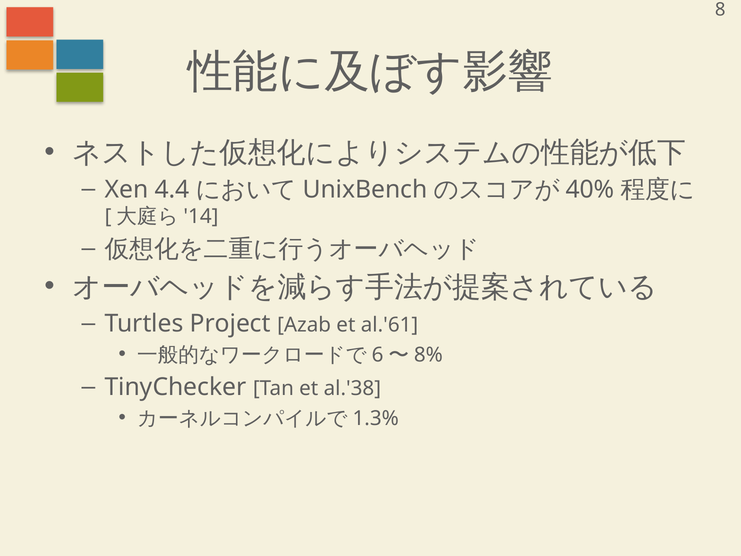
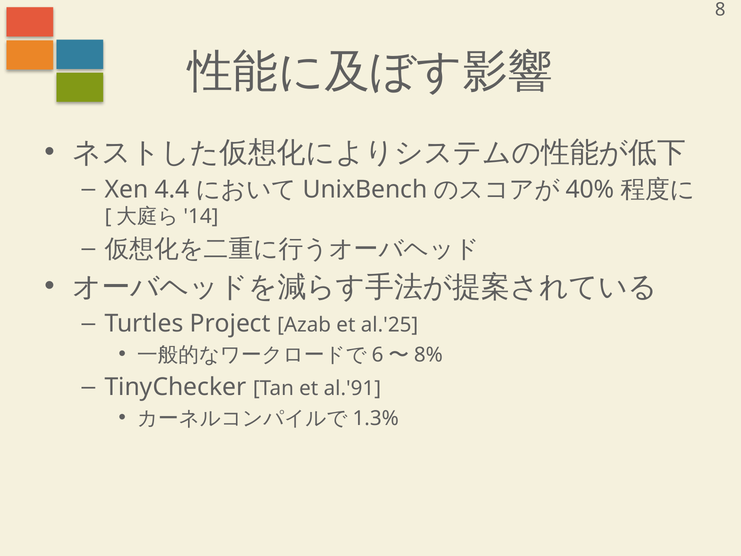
al.'61: al.'61 -> al.'25 (390, 325)
al.'38: al.'38 -> al.'91 (352, 388)
